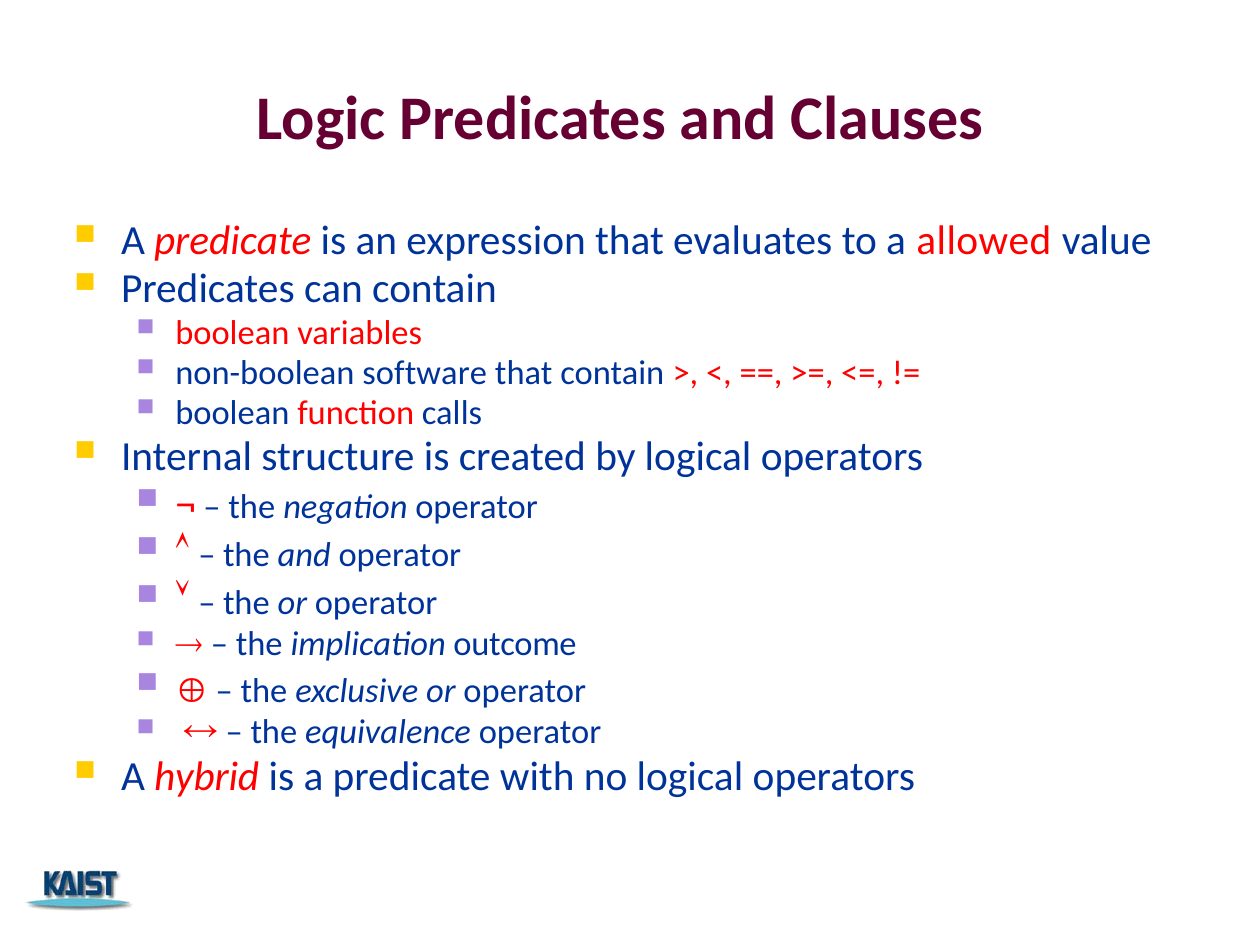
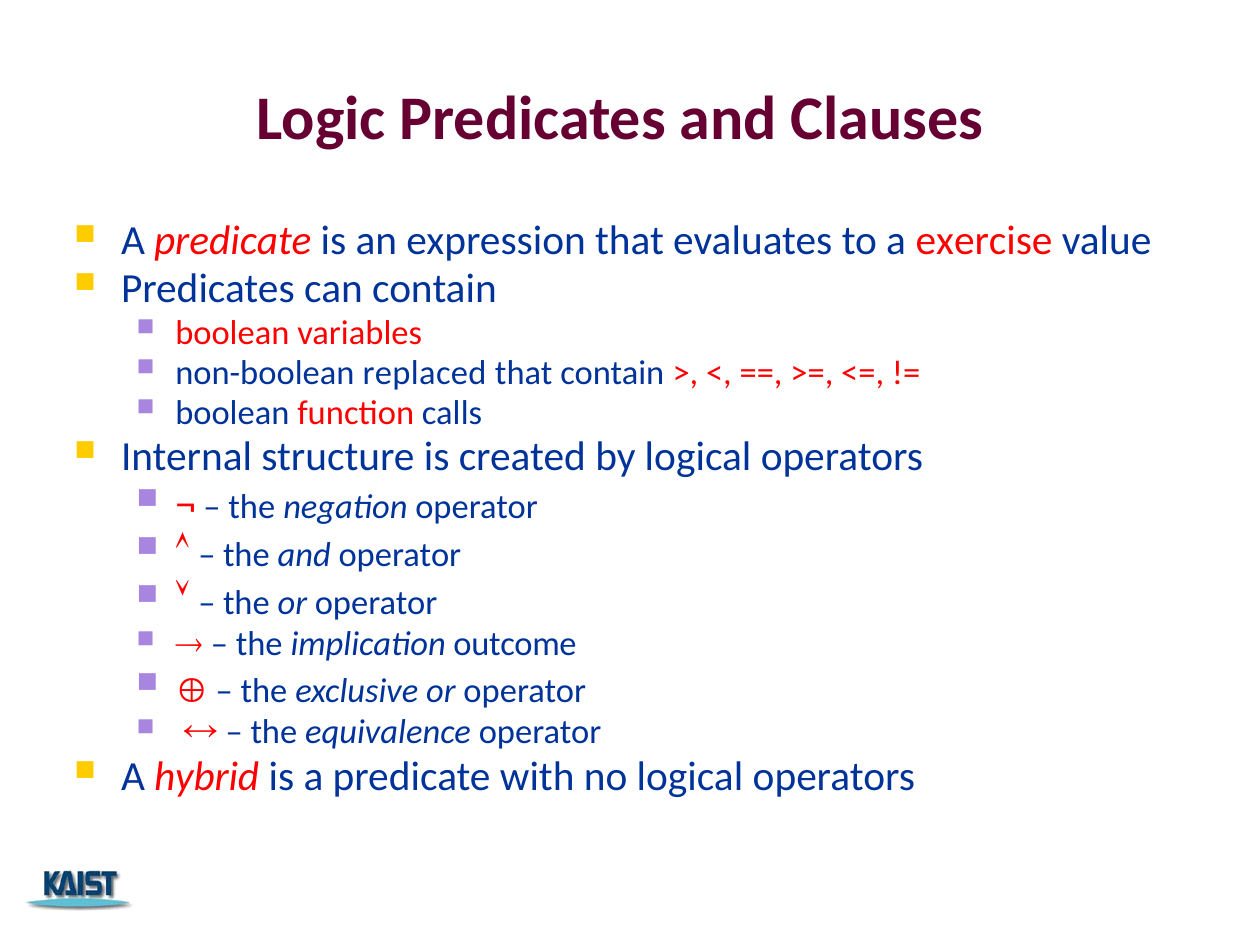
allowed: allowed -> exercise (984, 241)
software: software -> replaced (425, 373)
